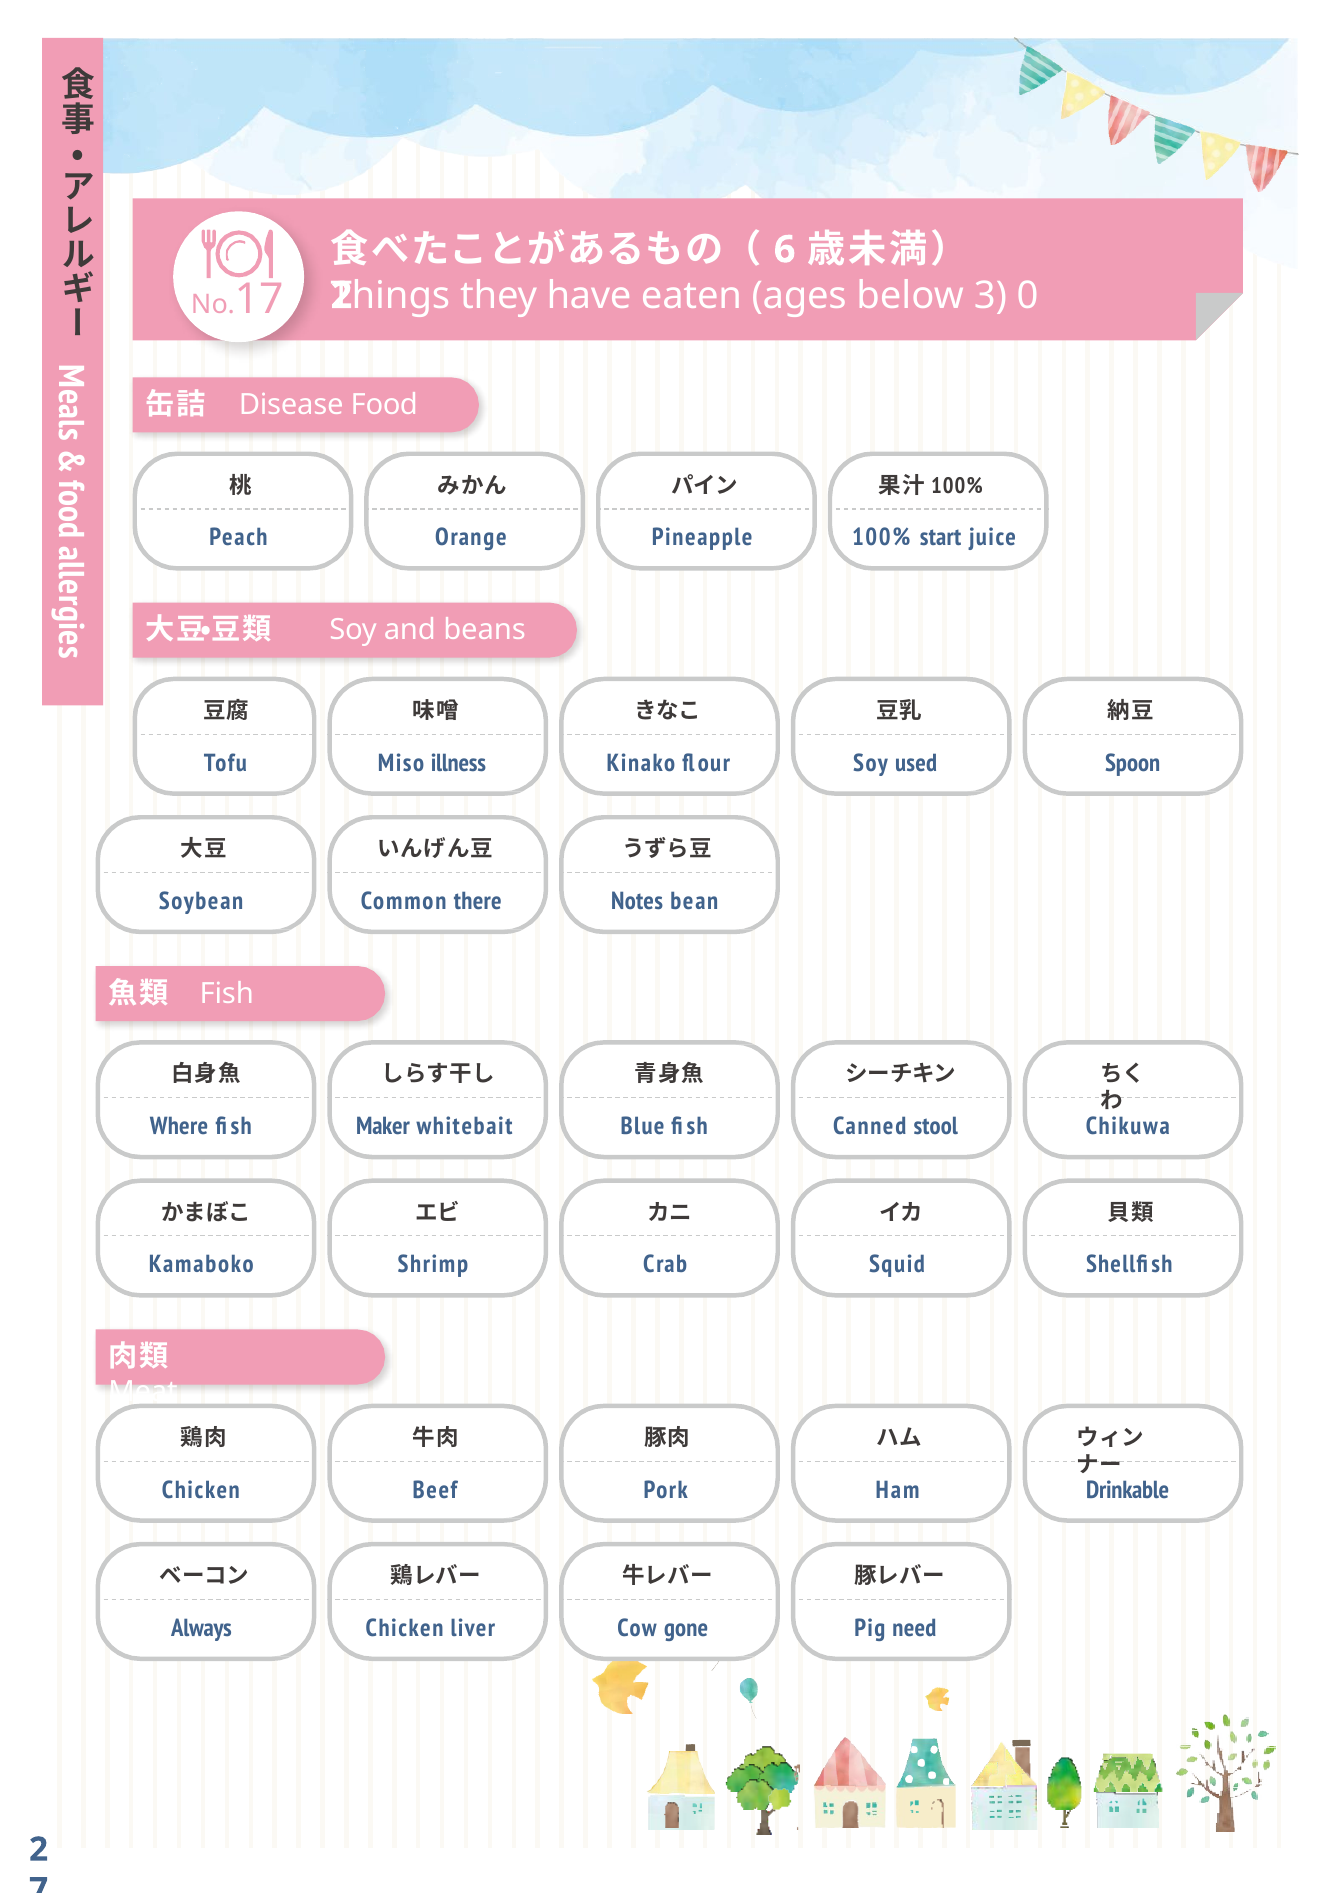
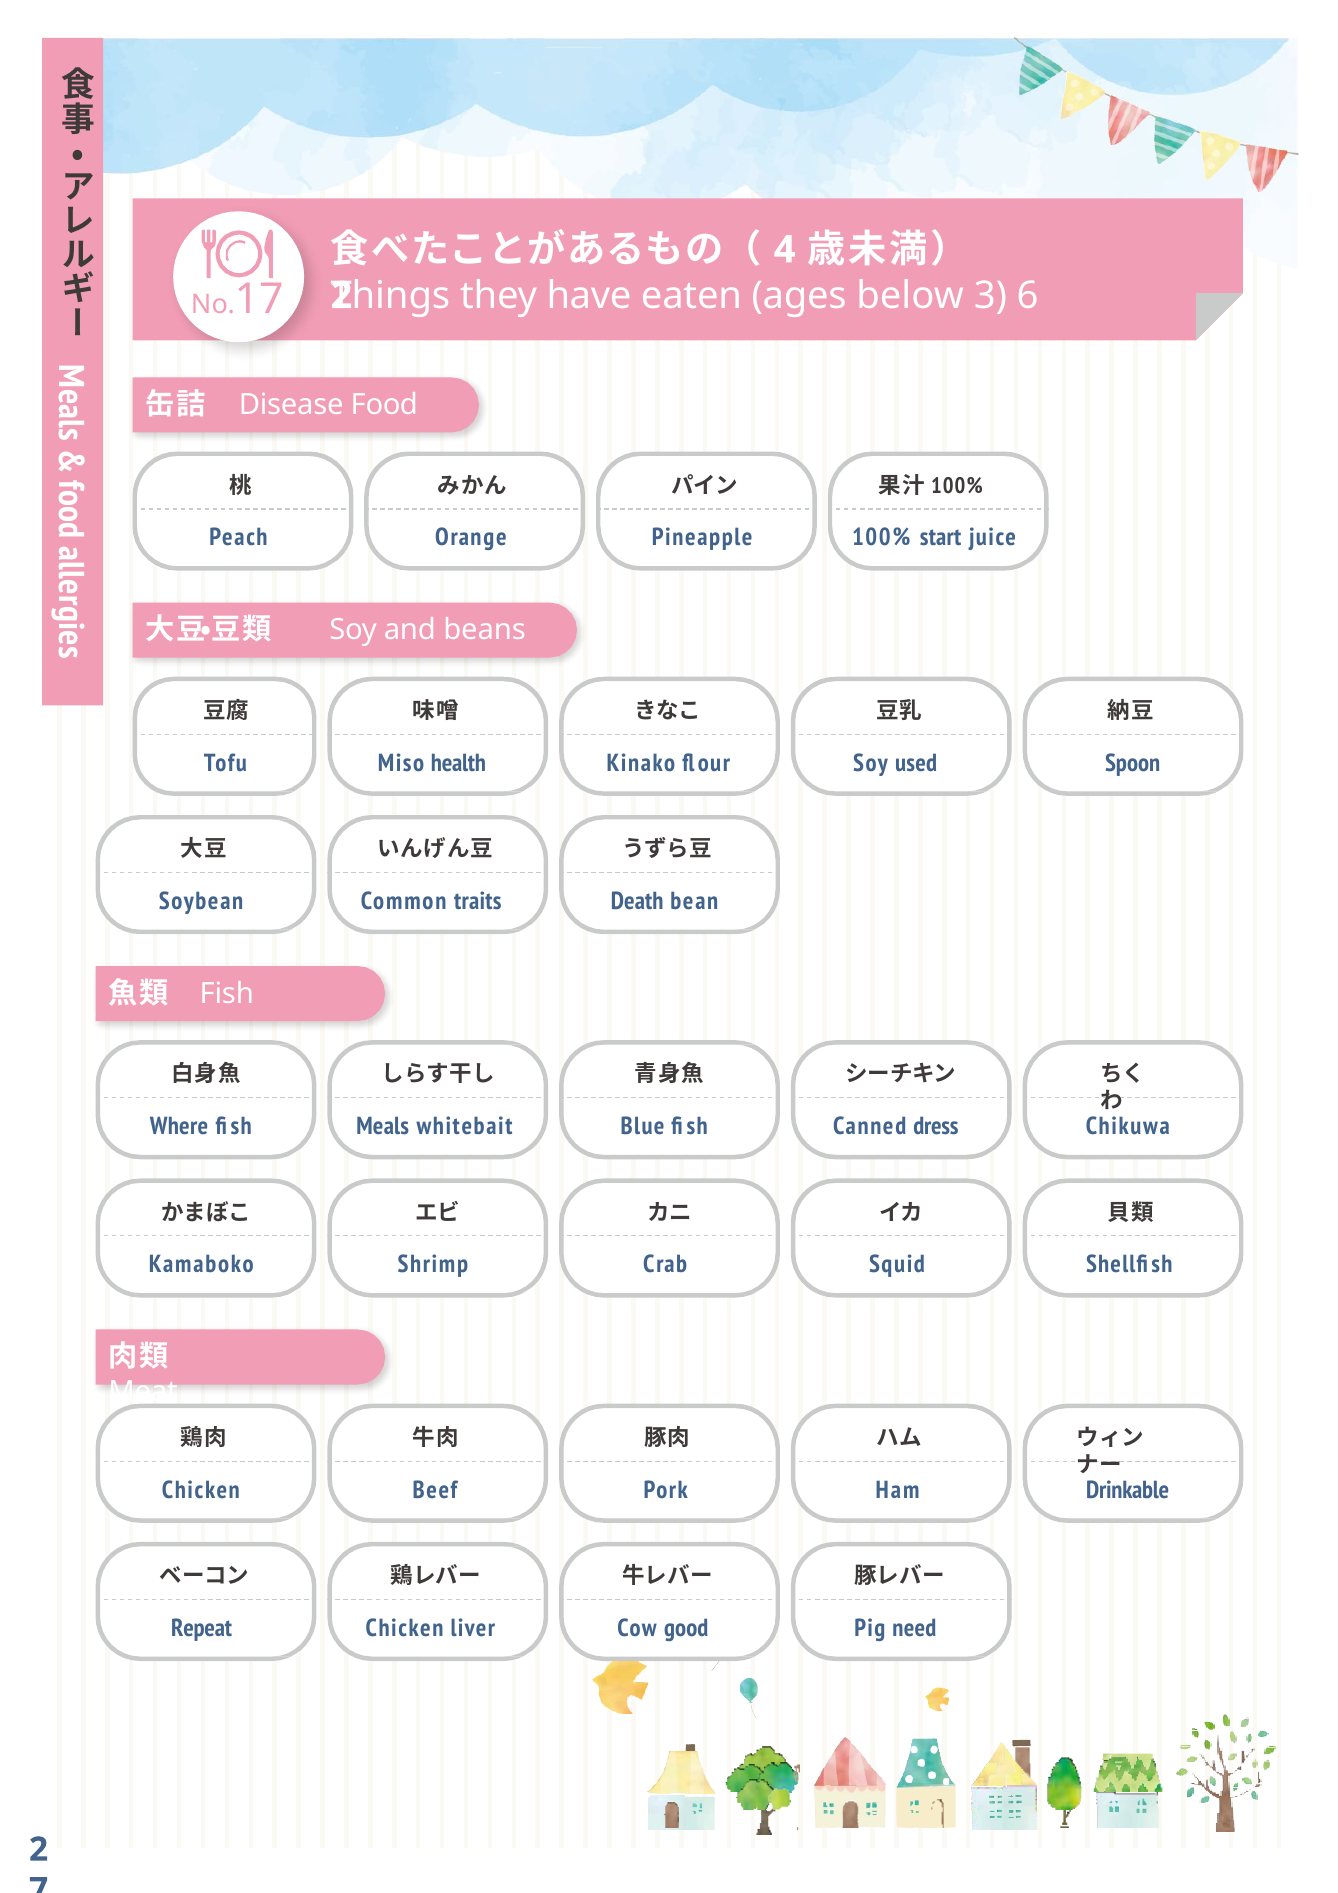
6: 6 -> 4 (785, 250)
0: 0 -> 6 (1027, 296)
illness: illness -> health (458, 763)
there: there -> traits (478, 901)
Notes: Notes -> Death (637, 901)
Maker: Maker -> Meals (383, 1127)
stool: stool -> dress (936, 1127)
Always: Always -> Repeat (202, 1629)
gone: gone -> good (686, 1629)
